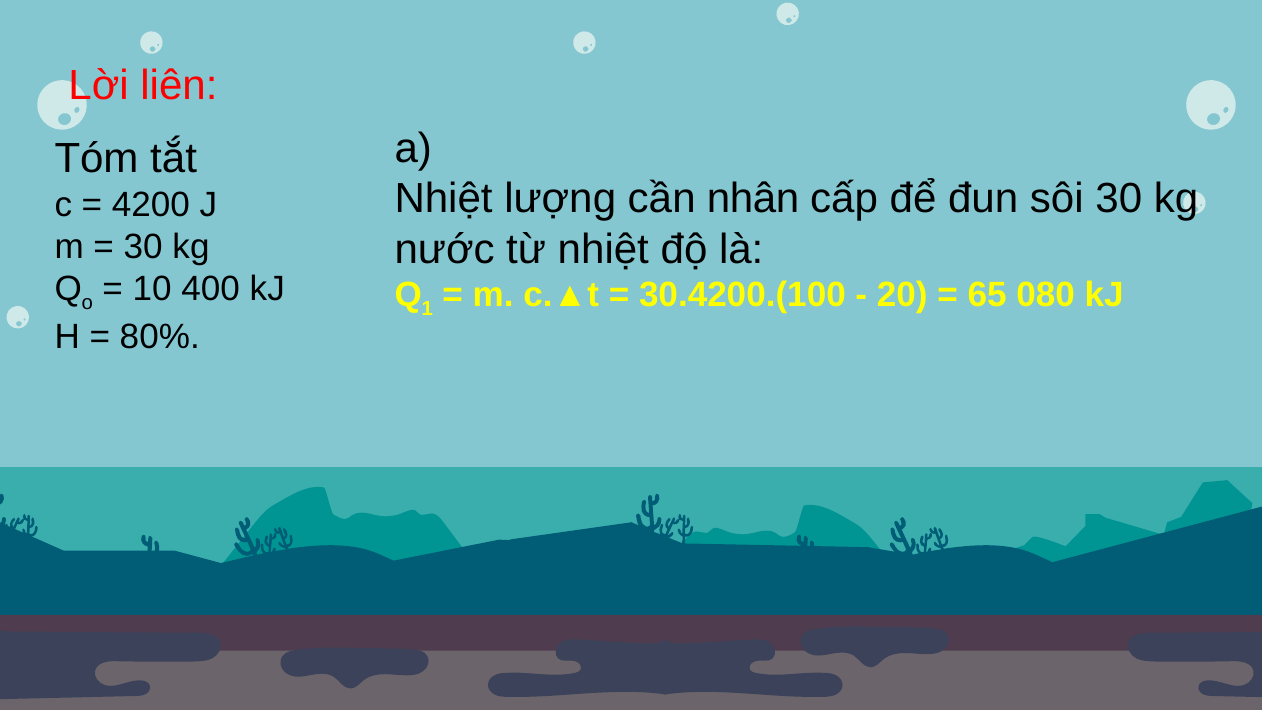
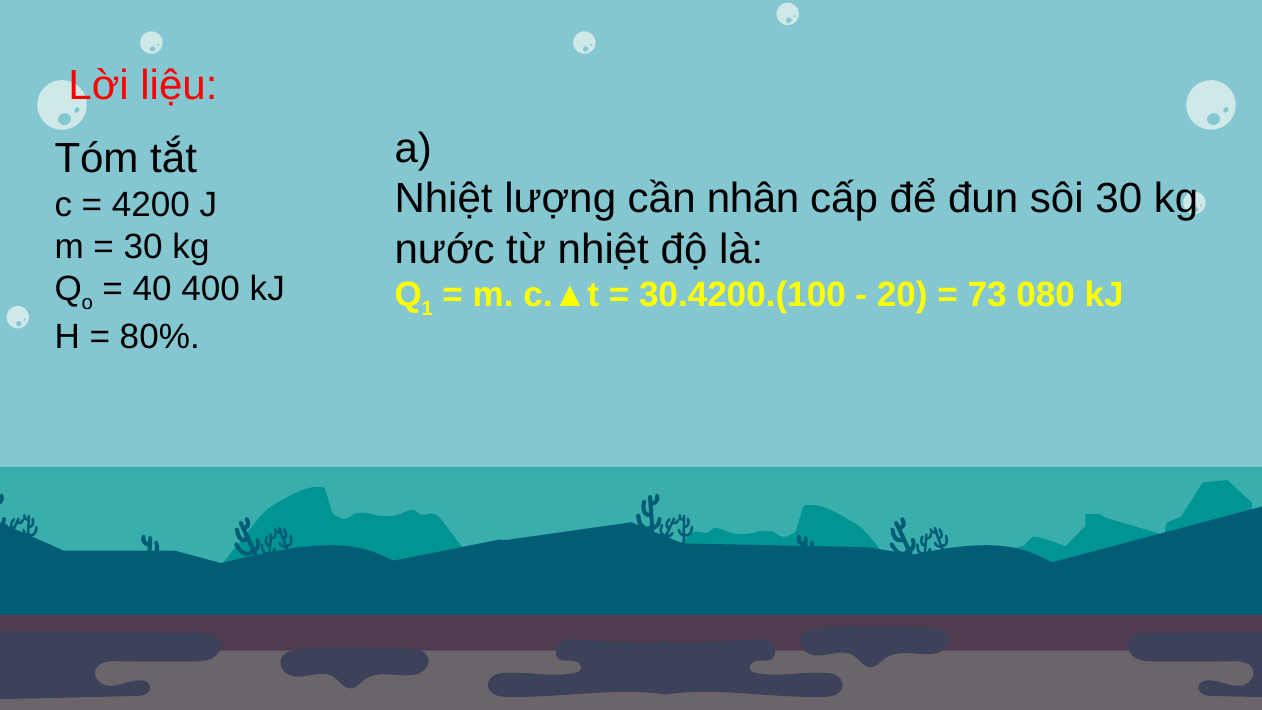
liên: liên -> liệu (179, 85)
10: 10 -> 40 (152, 289)
65: 65 -> 73 (987, 295)
